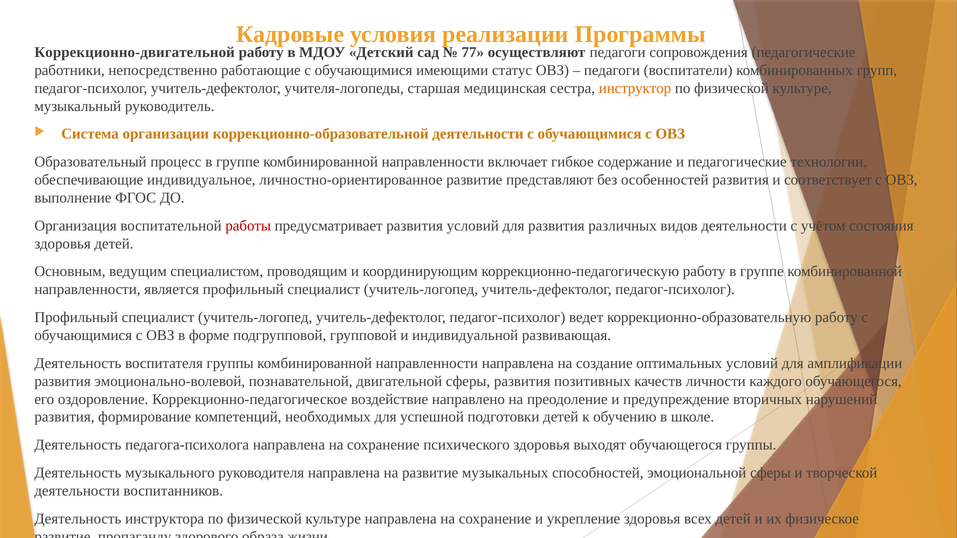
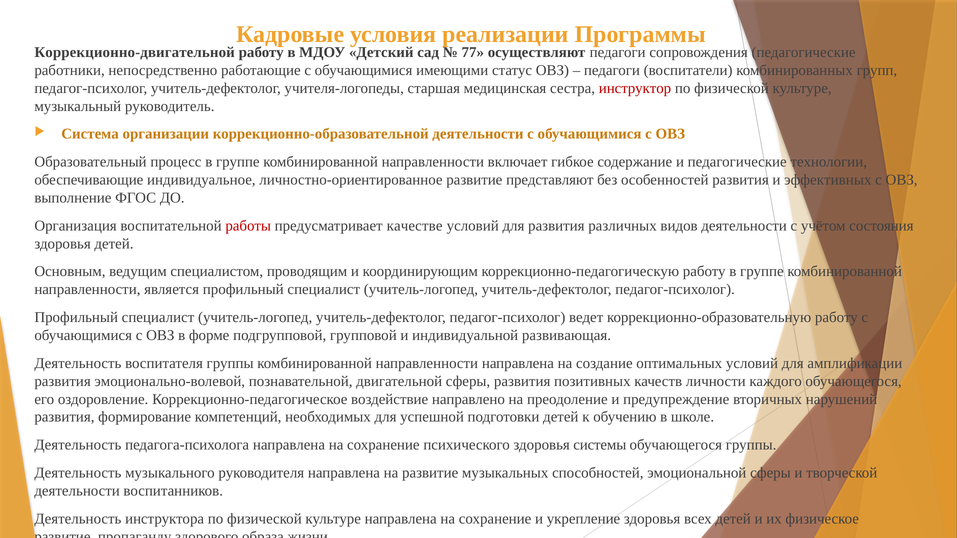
инструктор colour: orange -> red (635, 88)
соответствует: соответствует -> эффективных (828, 180)
предусматривает развития: развития -> качестве (415, 226)
выходят: выходят -> системы (600, 445)
